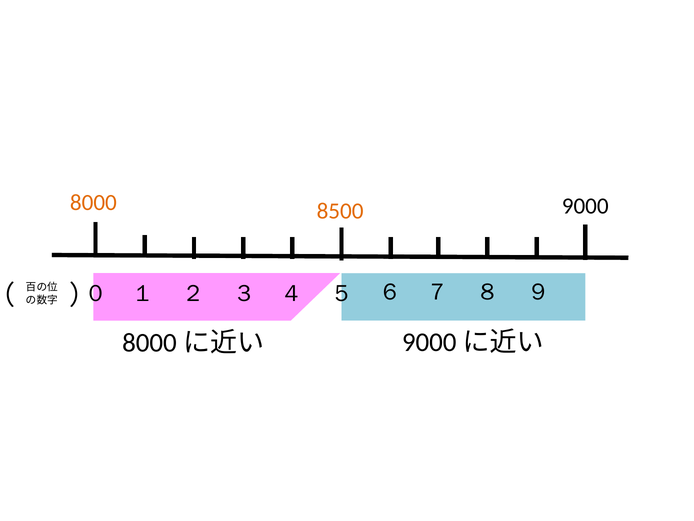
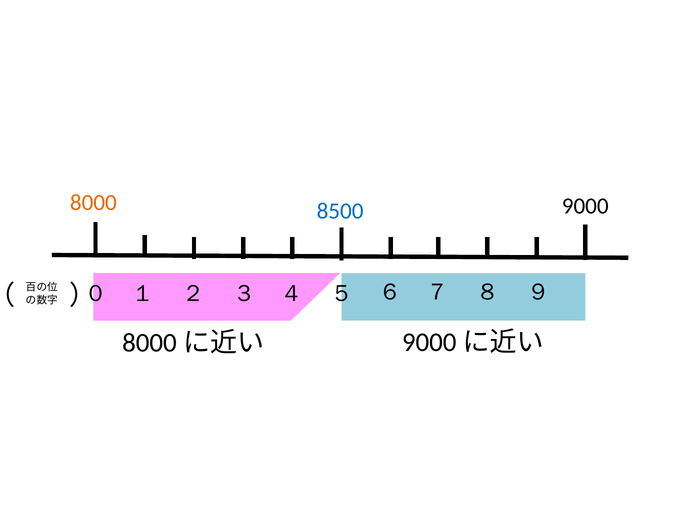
8500 colour: orange -> blue (340, 211)
